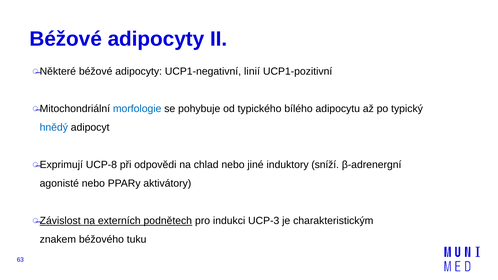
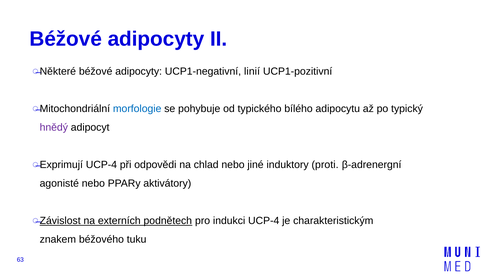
hnědý colour: blue -> purple (54, 128)
UCP-8: UCP-8 -> UCP-4 (101, 165)
sníží: sníží -> proti (325, 165)
indukci UCP-3: UCP-3 -> UCP-4 (264, 221)
